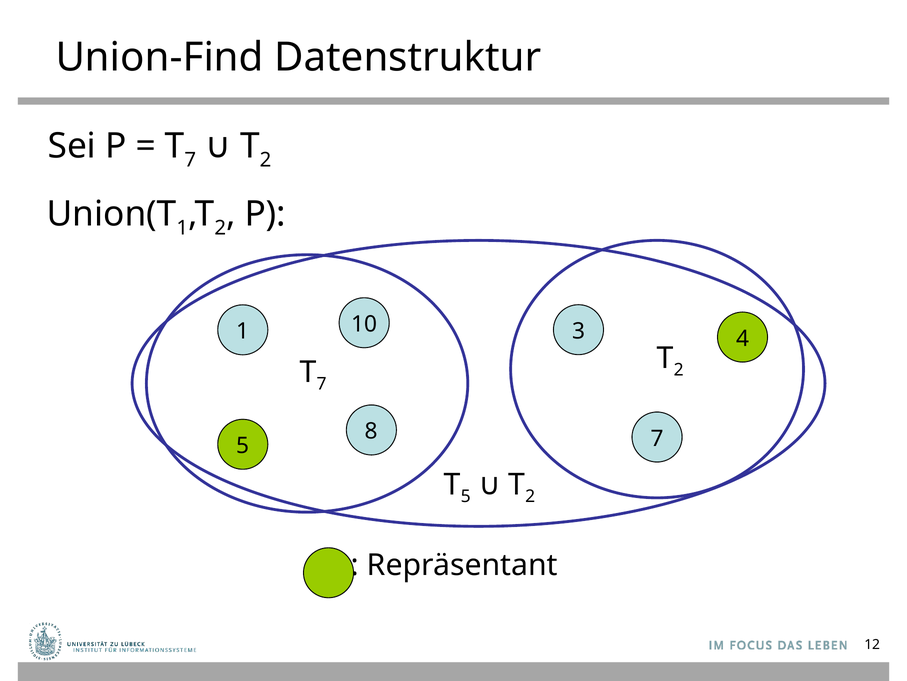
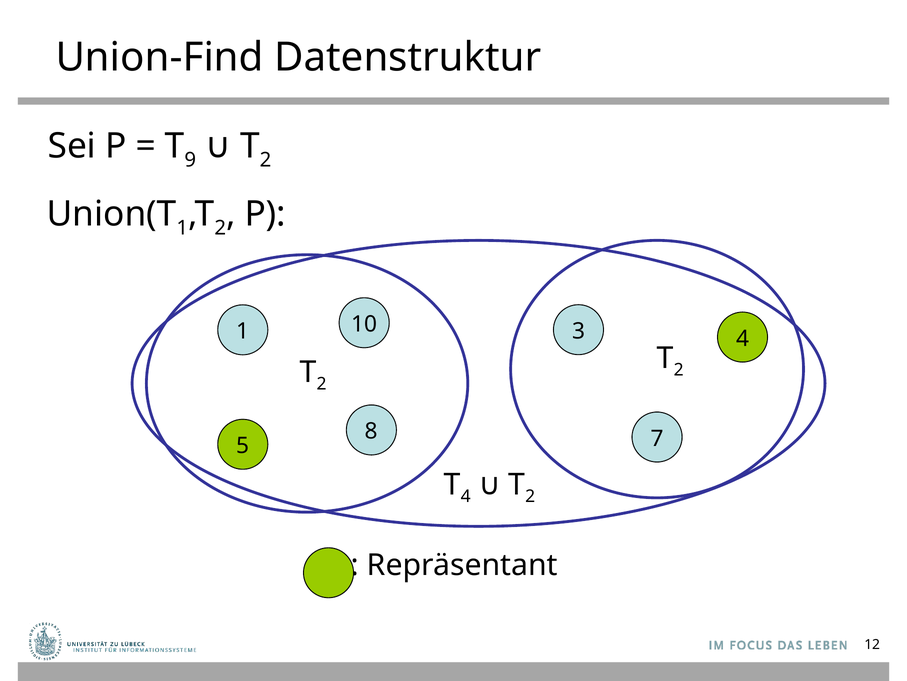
7: 7 -> 9 (190, 160)
7: 7 -> 2 (322, 384)
5: 5 -> 4 (466, 496)
